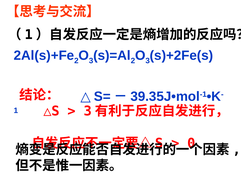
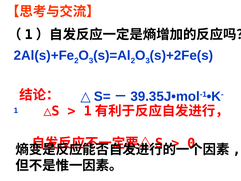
3: 3 -> 1 (88, 111)
